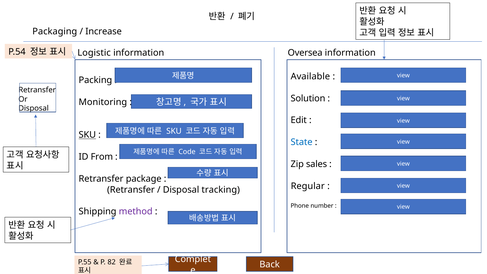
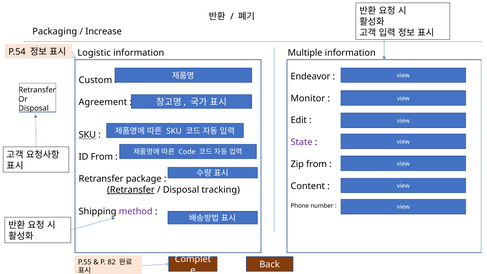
Oversea: Oversea -> Multiple (305, 53)
Available: Available -> Endeavor (310, 76)
Packing: Packing -> Custom (95, 80)
Solution: Solution -> Monitor (308, 98)
Monitoring: Monitoring -> Agreement (103, 102)
State colour: blue -> purple (302, 142)
Zip sales: sales -> from (317, 164)
Regular: Regular -> Content (308, 186)
Retransfer underline: none -> present (131, 190)
